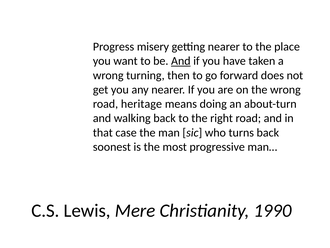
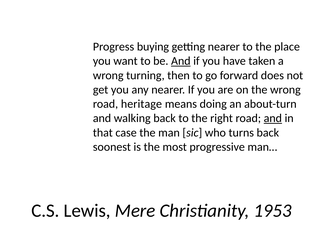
misery: misery -> buying (153, 47)
and underline: none -> present (273, 118)
1990: 1990 -> 1953 (273, 210)
